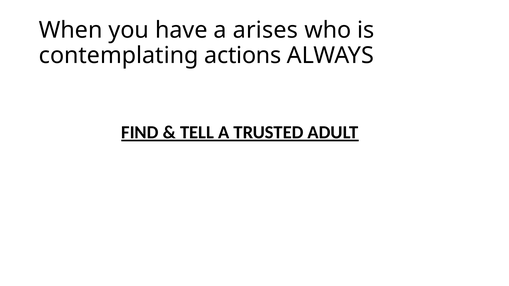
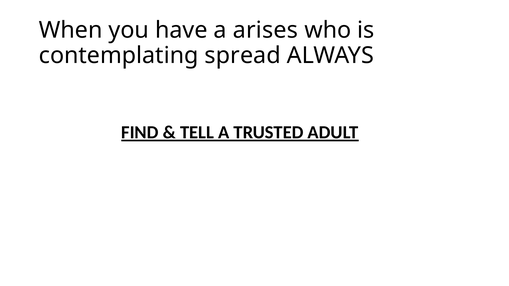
actions: actions -> spread (243, 55)
